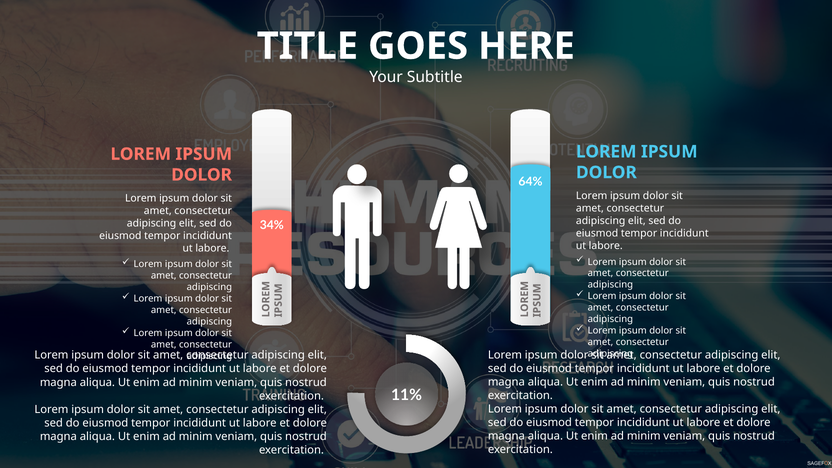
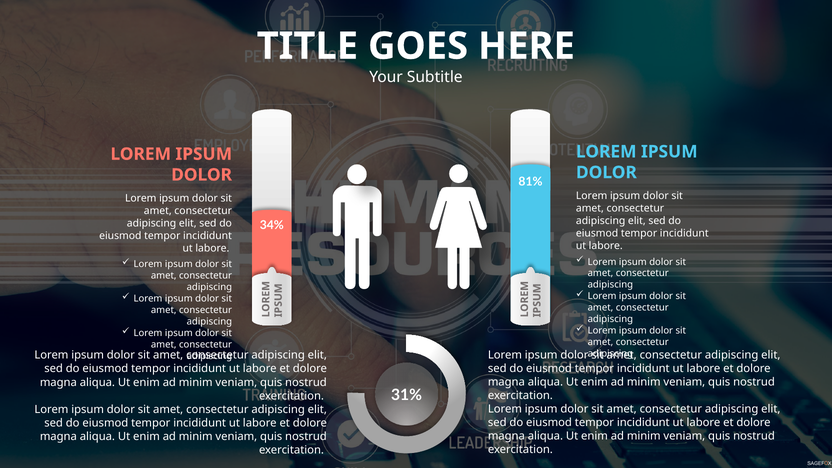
64%: 64% -> 81% (530, 182)
11%: 11% -> 31% (407, 395)
